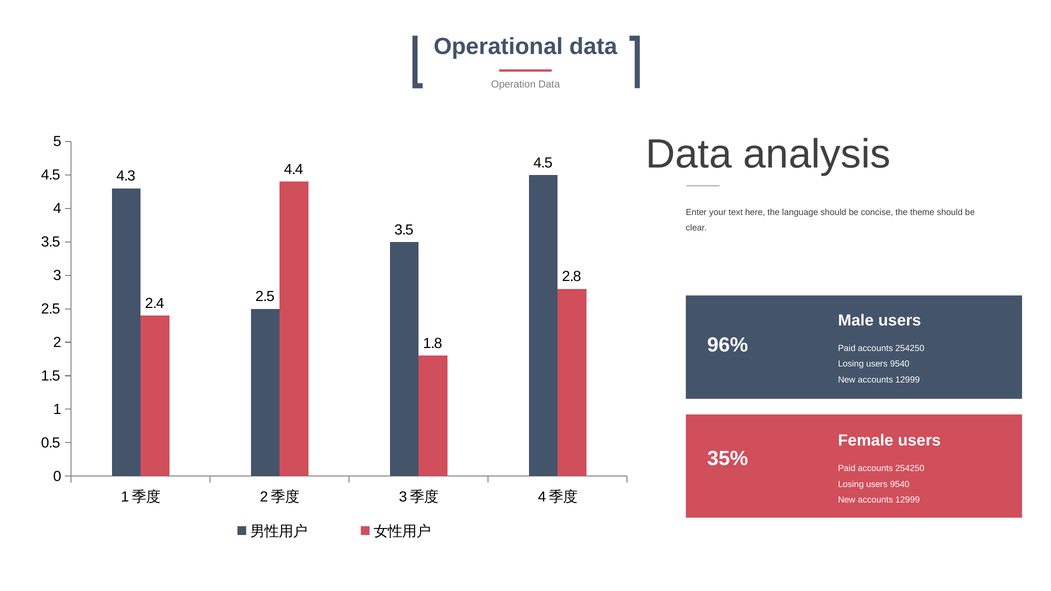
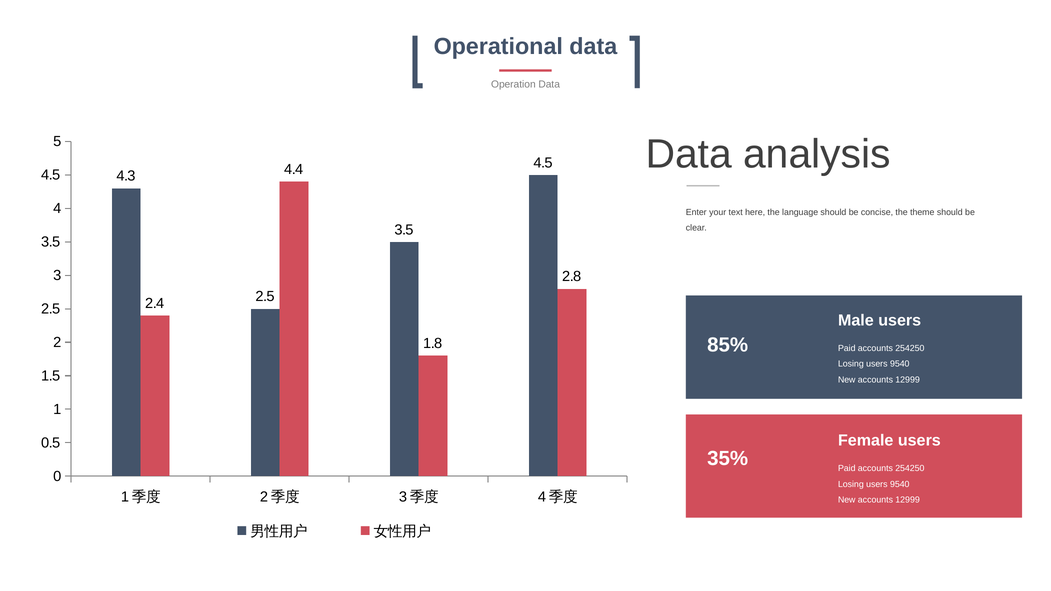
96%: 96% -> 85% (728, 345)
